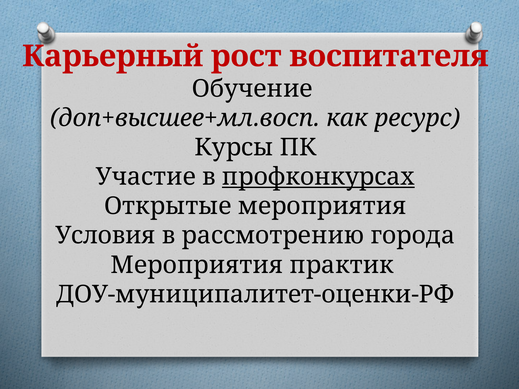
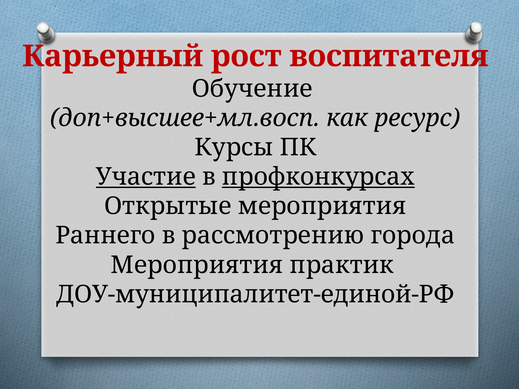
Участие underline: none -> present (146, 177)
Условия: Условия -> Раннего (105, 236)
ДОУ-муниципалитет-оценки-РФ: ДОУ-муниципалитет-оценки-РФ -> ДОУ-муниципалитет-единой-РФ (255, 295)
